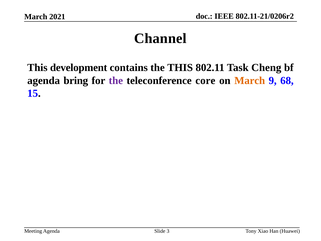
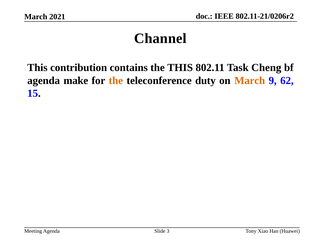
development: development -> contribution (79, 68)
bring: bring -> make (76, 80)
the colour: purple -> orange (116, 80)
core: core -> duty (205, 80)
68: 68 -> 62 (287, 80)
